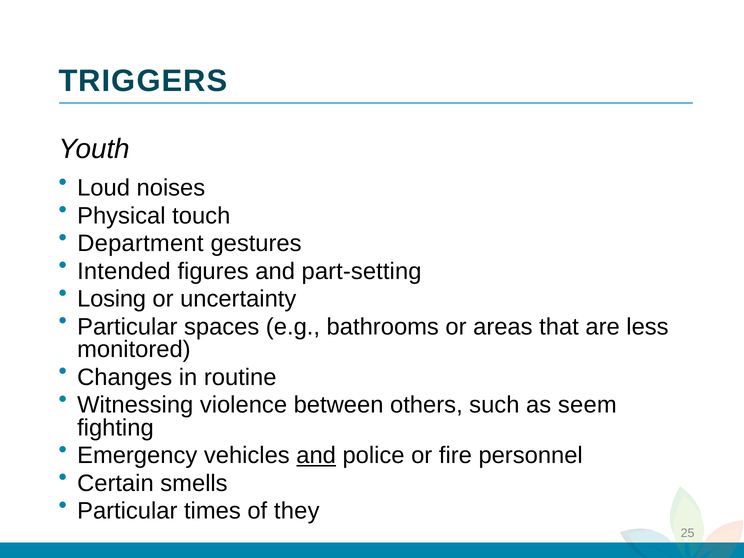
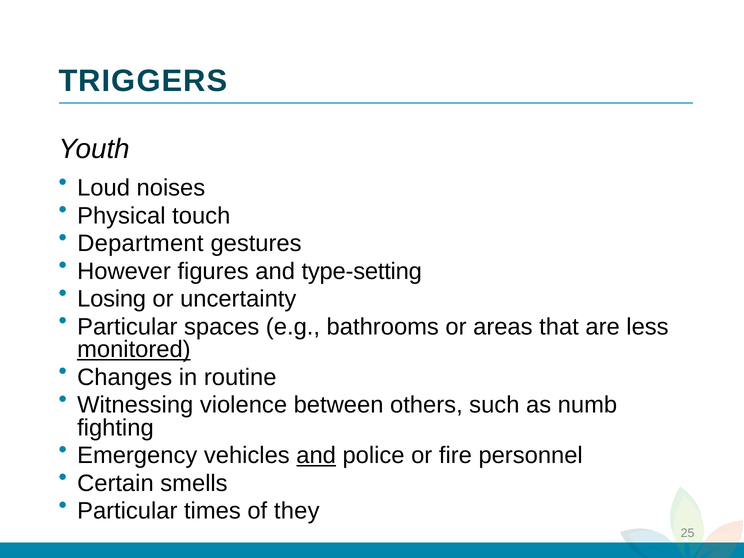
Intended: Intended -> However (124, 271)
part-setting: part-setting -> type-setting (362, 271)
monitored underline: none -> present (134, 349)
seem: seem -> numb (587, 405)
